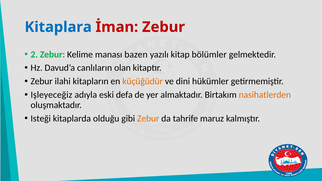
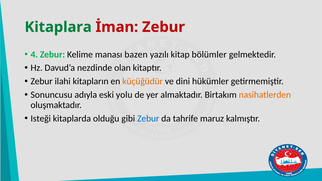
Kitaplara colour: blue -> green (58, 27)
2: 2 -> 4 (34, 54)
canlıların: canlıların -> nezdinde (95, 68)
Işleyeceğiz: Işleyeceğiz -> Sonuncusu (51, 95)
defa: defa -> yolu (124, 95)
Zebur colour: orange -> blue (148, 119)
